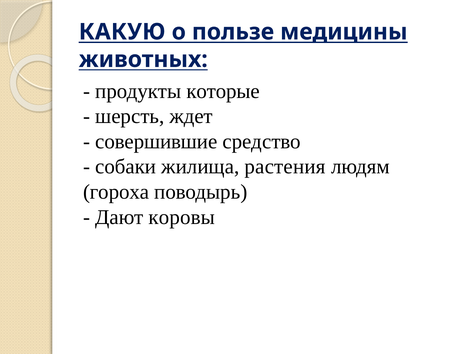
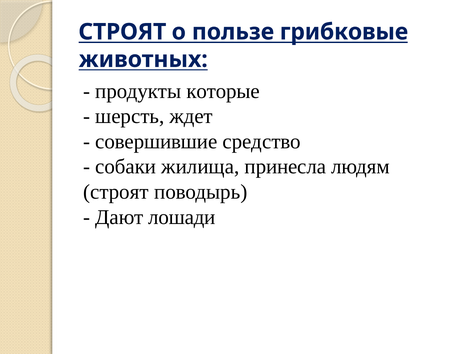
КАКУЮ: КАКУЮ -> СТРОЯТ (122, 32)
медицины: медицины -> грибковые (344, 32)
растения: растения -> принесла (285, 167)
гороха: гороха -> строят (116, 192)
коровы: коровы -> лошади (182, 217)
